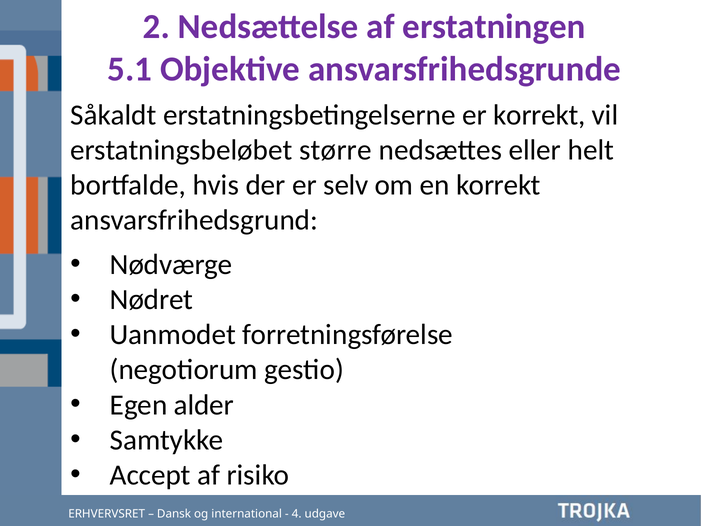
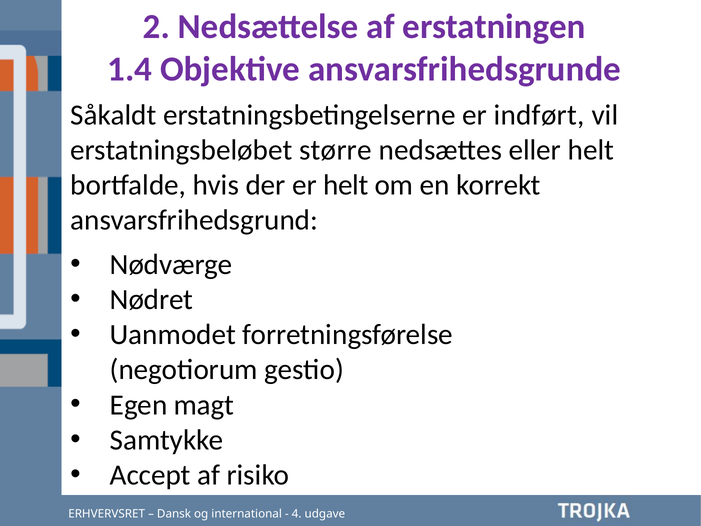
5.1: 5.1 -> 1.4 (130, 69)
er korrekt: korrekt -> indført (539, 115)
er selv: selv -> helt (346, 185)
alder: alder -> magt (204, 405)
